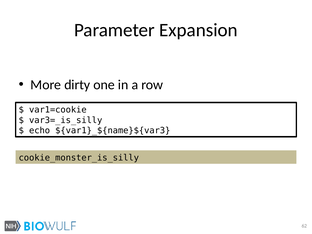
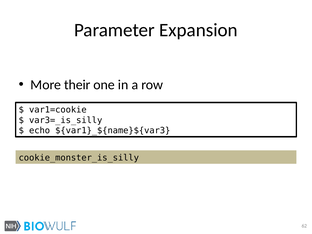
dirty: dirty -> their (77, 85)
